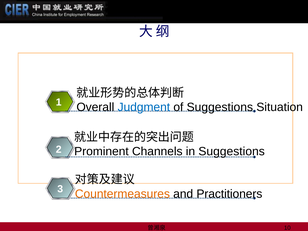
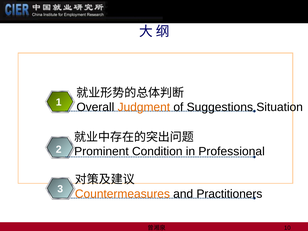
Judgment colour: blue -> orange (144, 107)
Channels: Channels -> Condition (157, 151)
in Suggestions: Suggestions -> Professional (232, 151)
